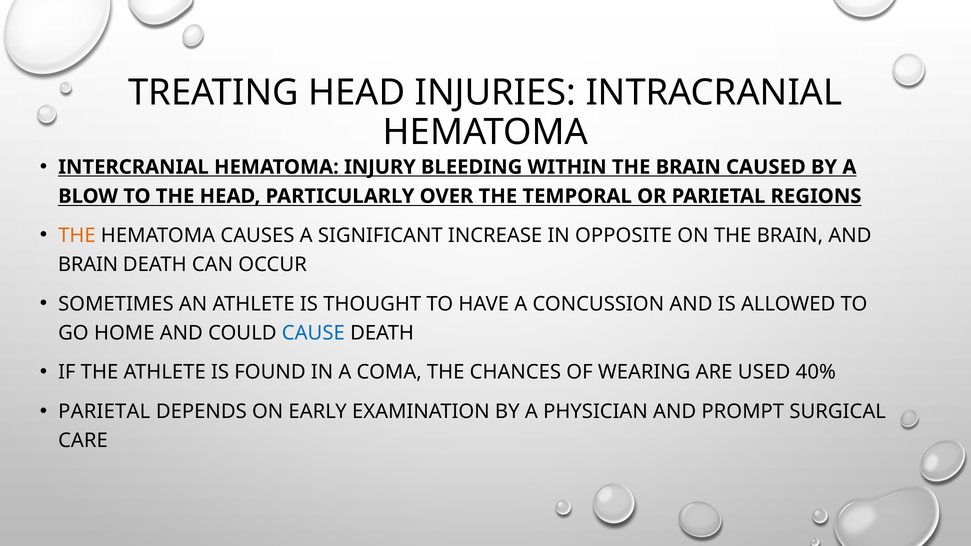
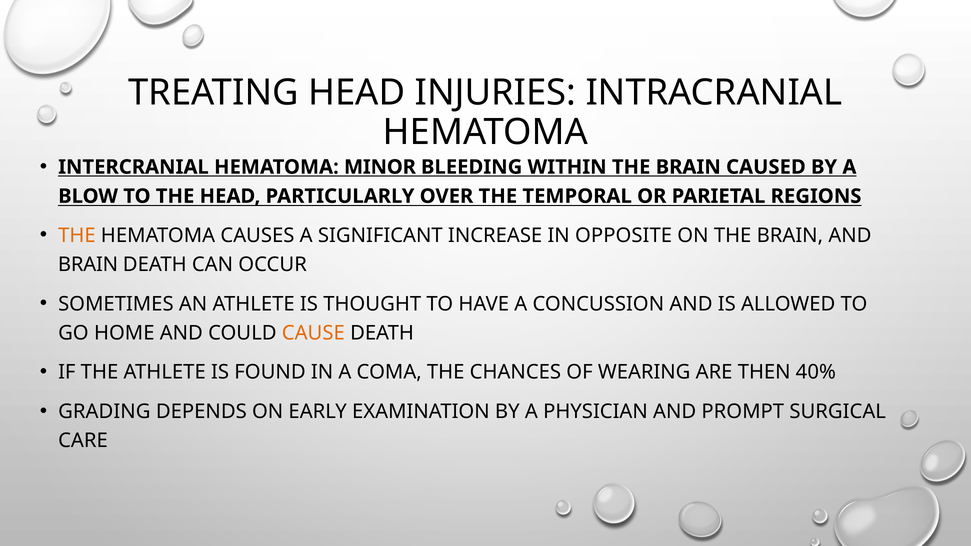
INJURY: INJURY -> MINOR (380, 167)
CAUSE colour: blue -> orange (313, 333)
USED: USED -> THEN (764, 372)
PARIETAL: PARIETAL -> GRADING (104, 412)
